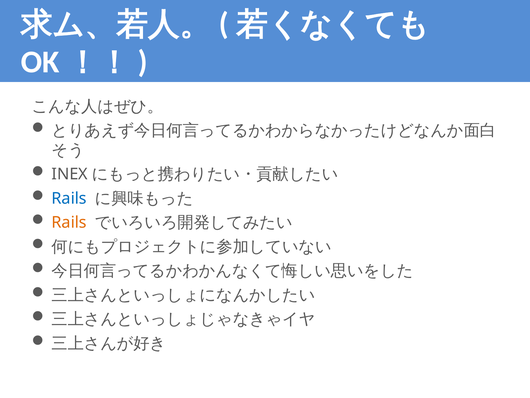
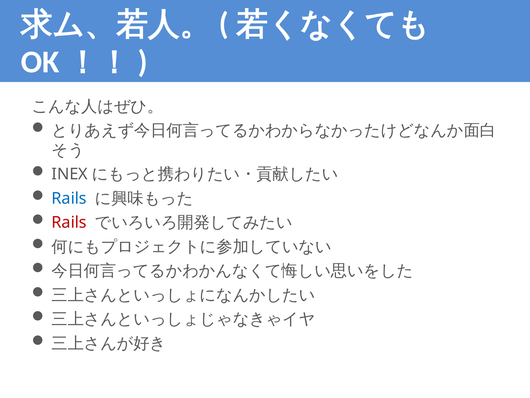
Rails colour: orange -> red (69, 222)
